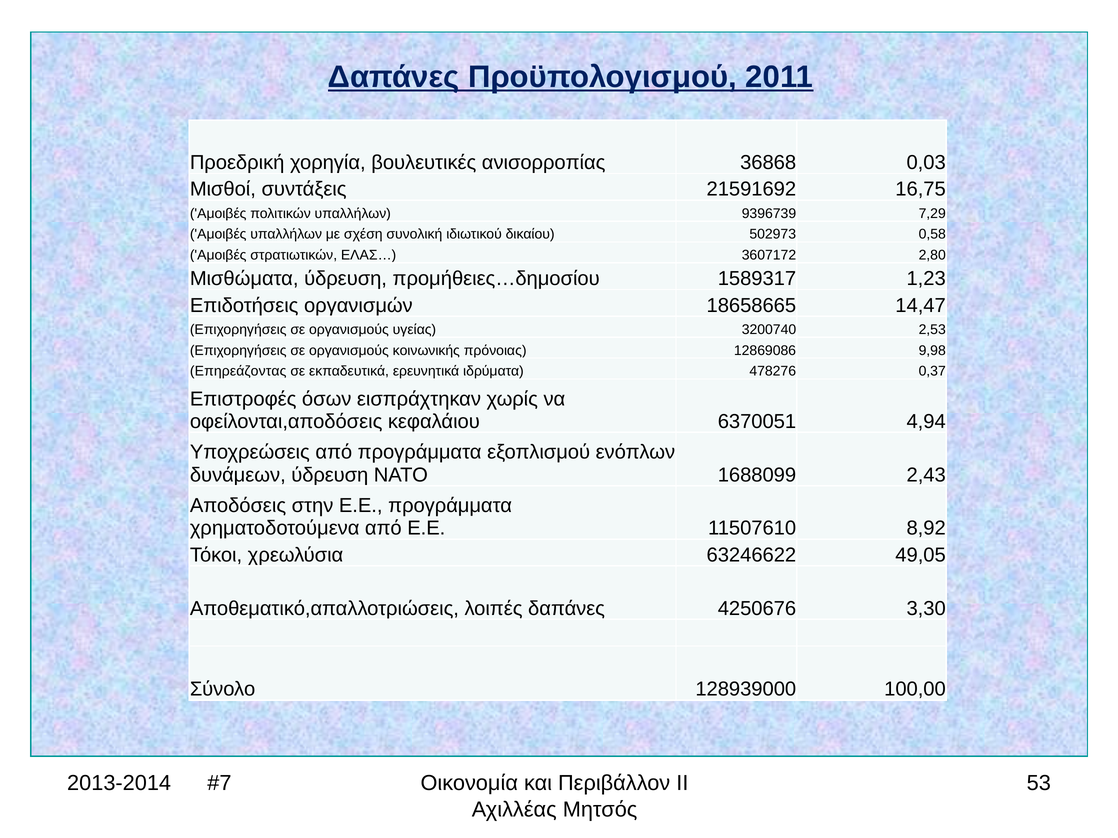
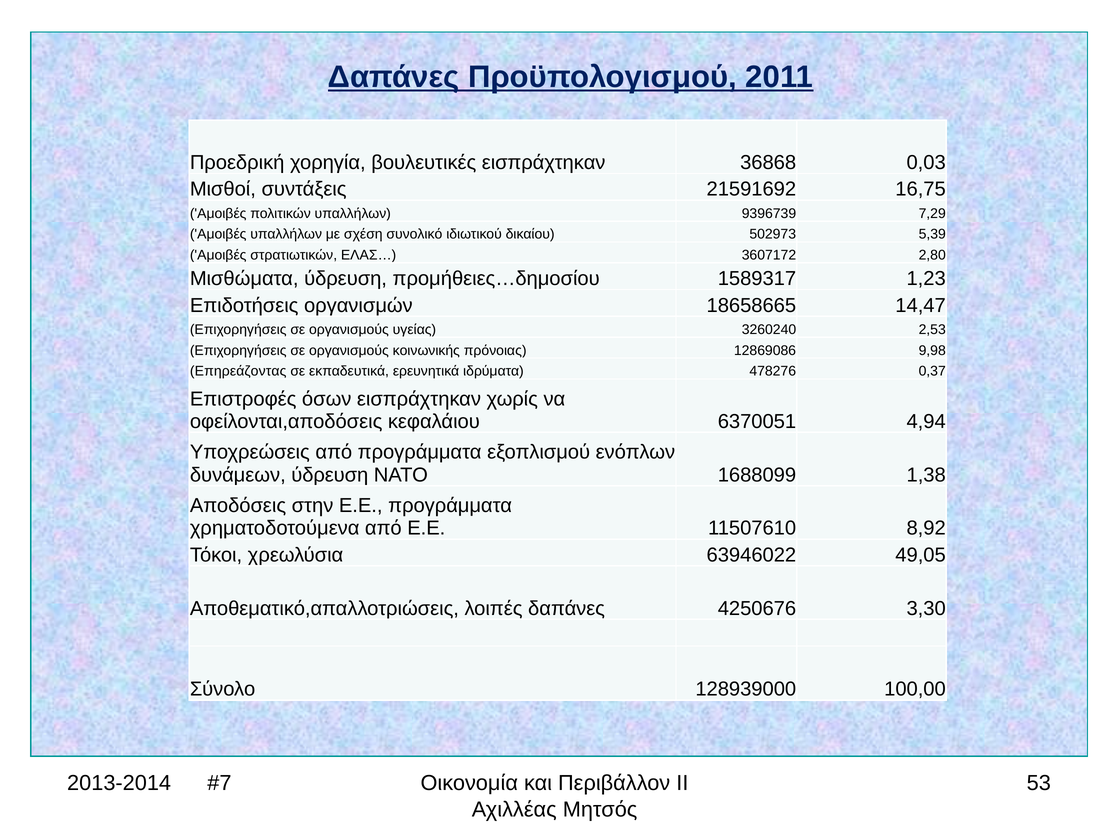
βουλευτικές ανισορροπίας: ανισορροπίας -> εισπράχτηκαν (544, 163)
συνολική: συνολική -> συνολικό (414, 235)
0,58: 0,58 -> 5,39 (932, 235)
3200740: 3200740 -> 3260240 (769, 330)
2,43: 2,43 -> 1,38 (926, 475)
63246622: 63246622 -> 63946022 (751, 555)
